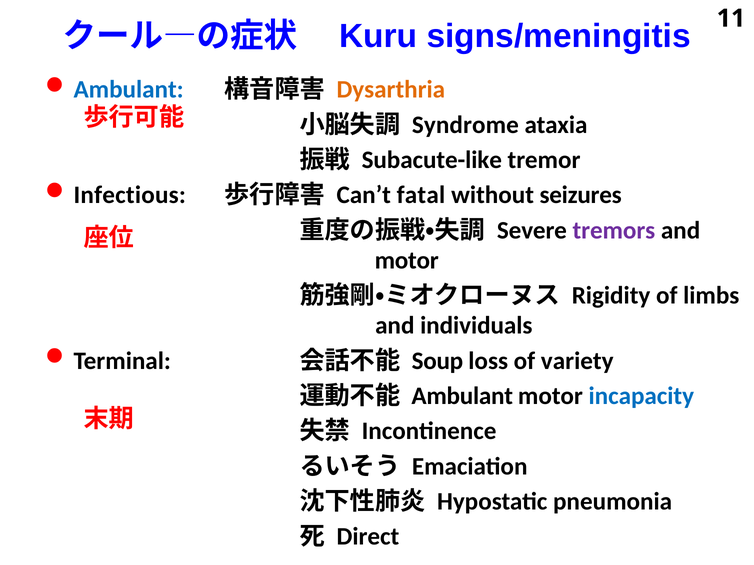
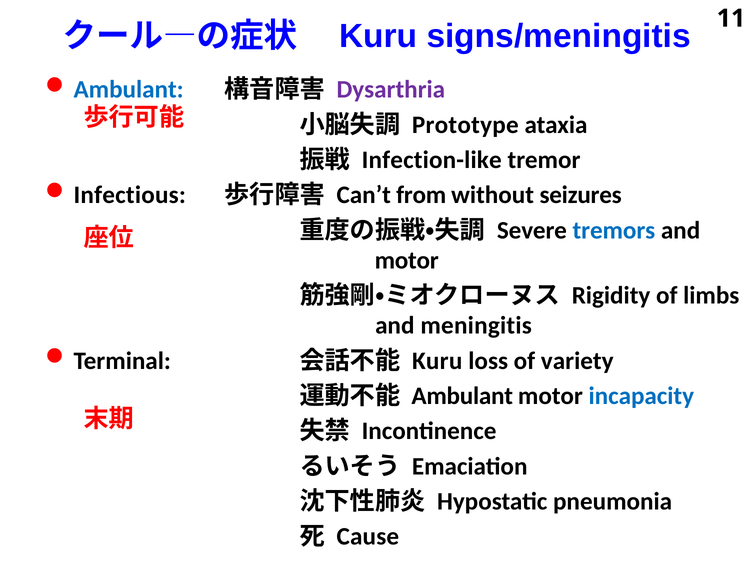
Dysarthria colour: orange -> purple (391, 90)
Syndrome: Syndrome -> Prototype (465, 125)
Subacute-like: Subacute-like -> Infection-like (432, 160)
fatal: fatal -> from (421, 195)
tremors colour: purple -> blue (614, 230)
individuals: individuals -> meningitis (476, 326)
Soup: Soup -> Kuru (437, 361)
Direct: Direct -> Cause (368, 537)
